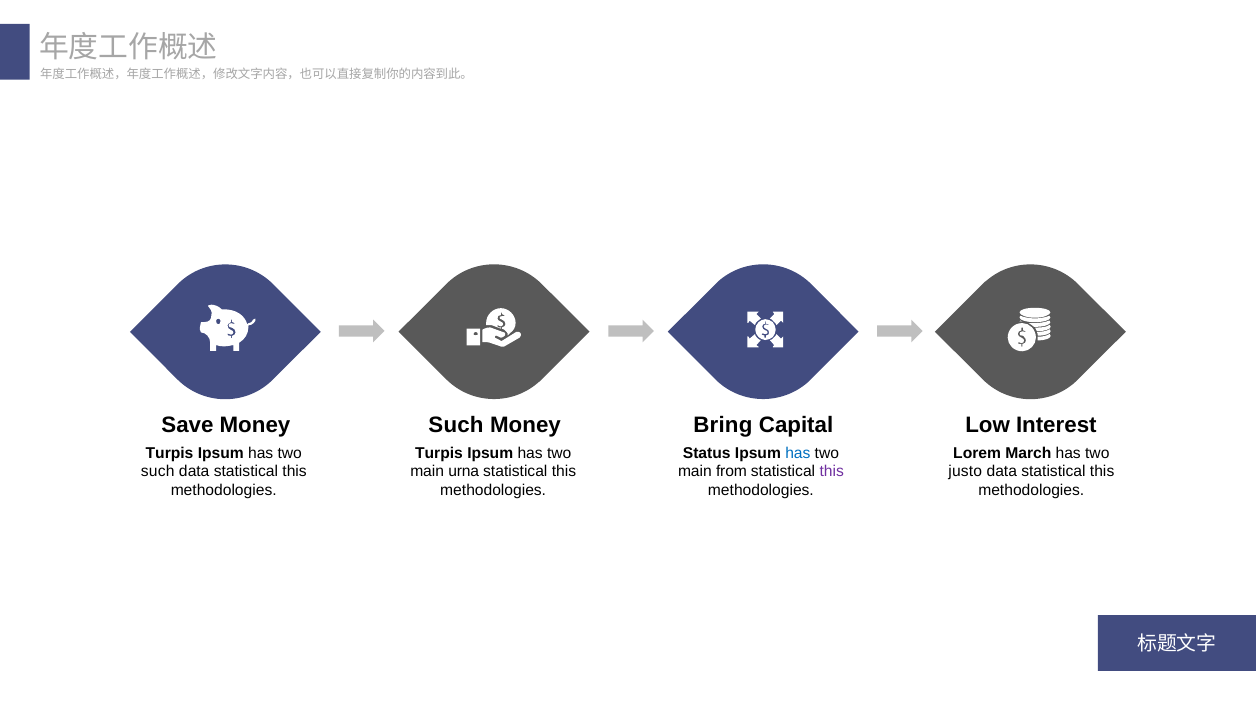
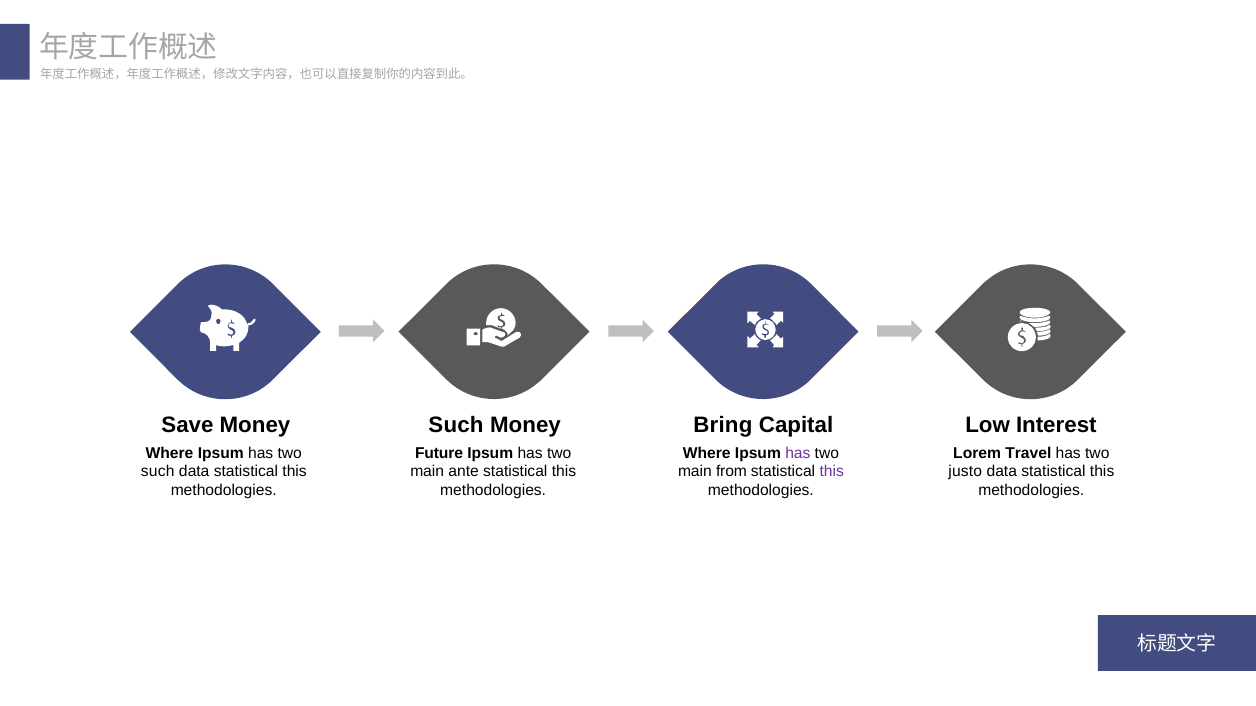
Turpis: Turpis -> Where (170, 453)
Turpis: Turpis -> Future (439, 453)
Status: Status -> Where (707, 453)
has colour: blue -> purple (798, 453)
March: March -> Travel (1028, 453)
urna: urna -> ante (464, 472)
